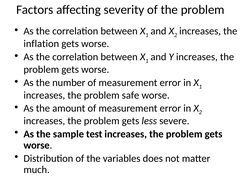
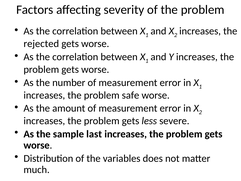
inflation: inflation -> rejected (41, 44)
test: test -> last (94, 134)
